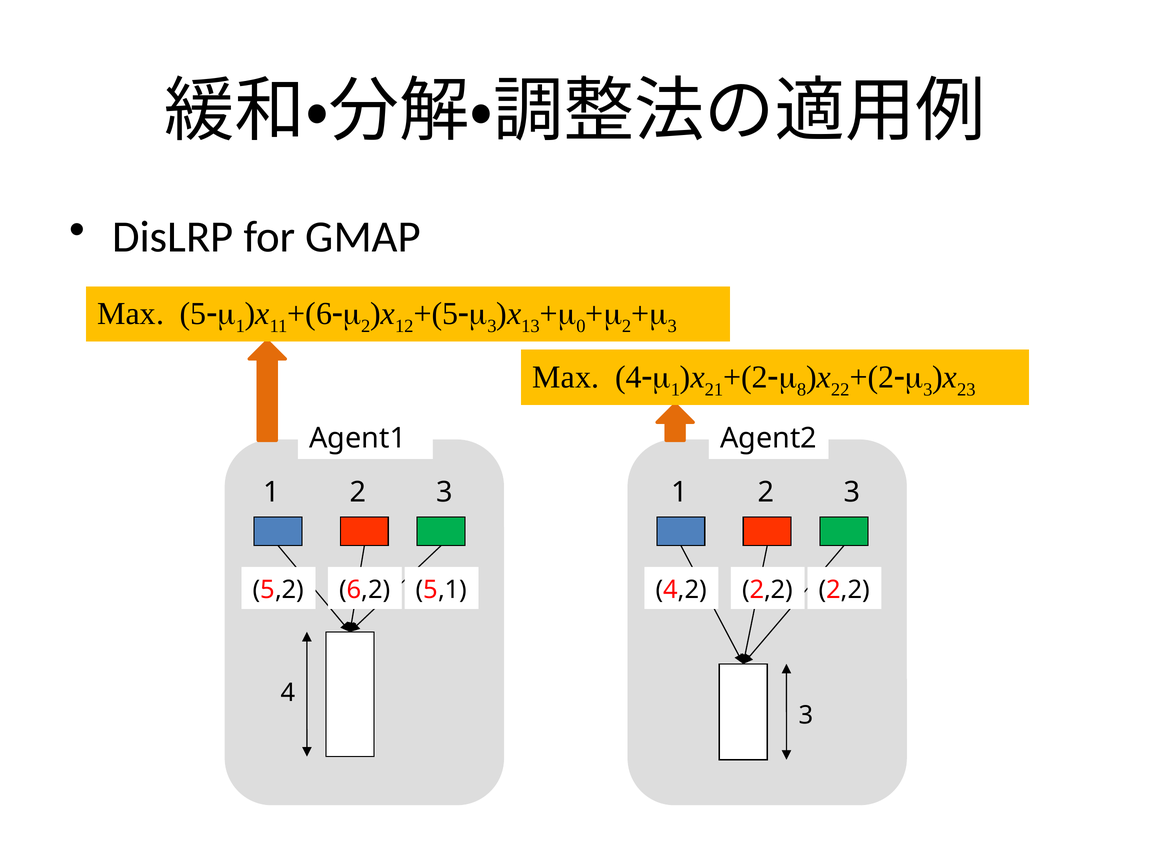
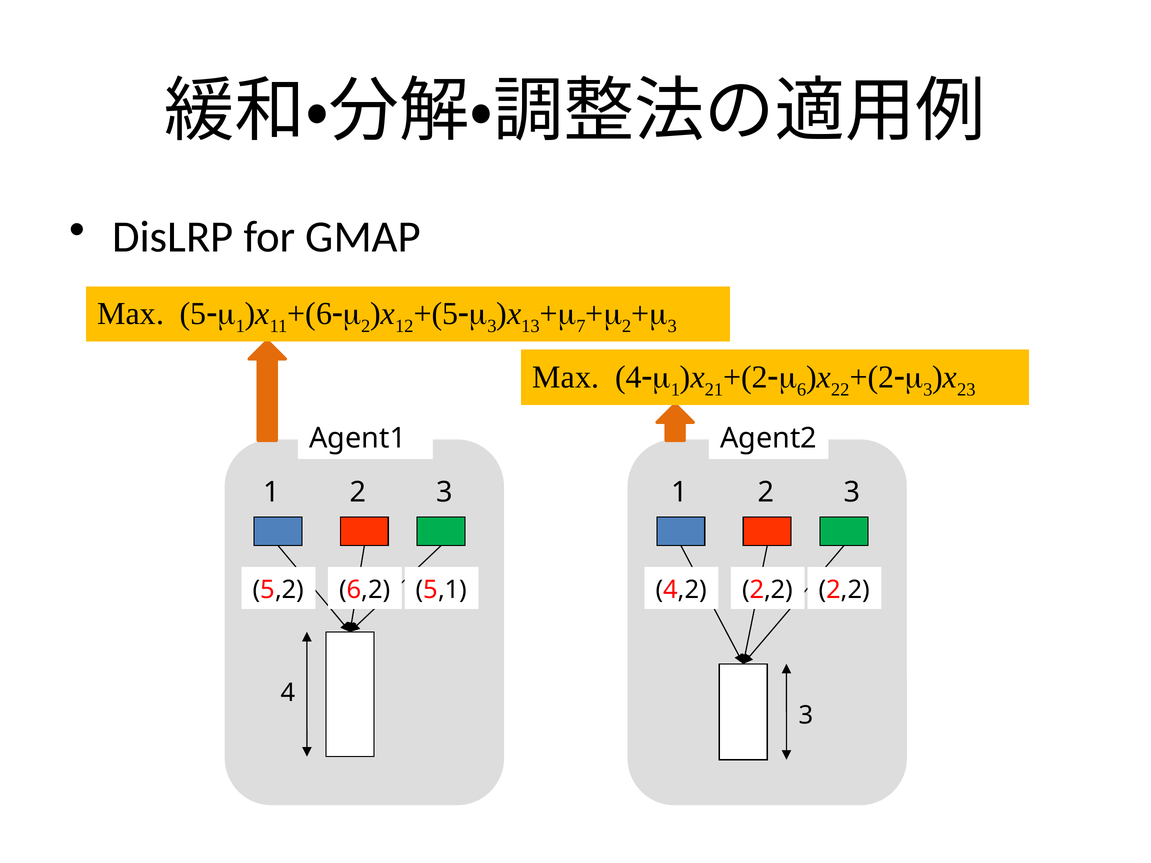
0: 0 -> 7 (581, 326)
8: 8 -> 6 (802, 390)
